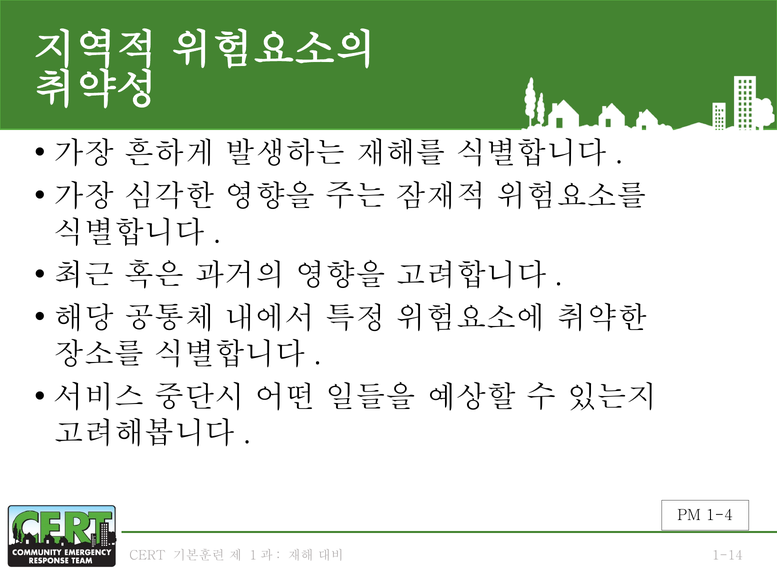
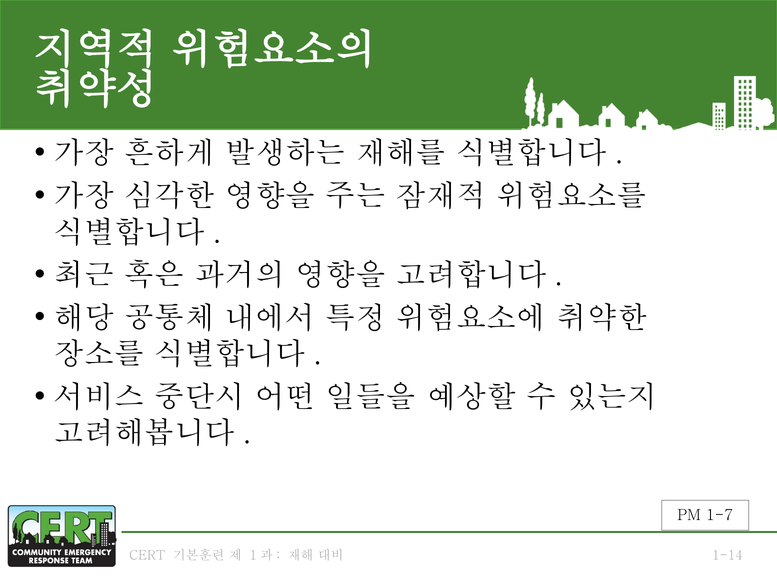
1-4: 1-4 -> 1-7 (719, 515)
